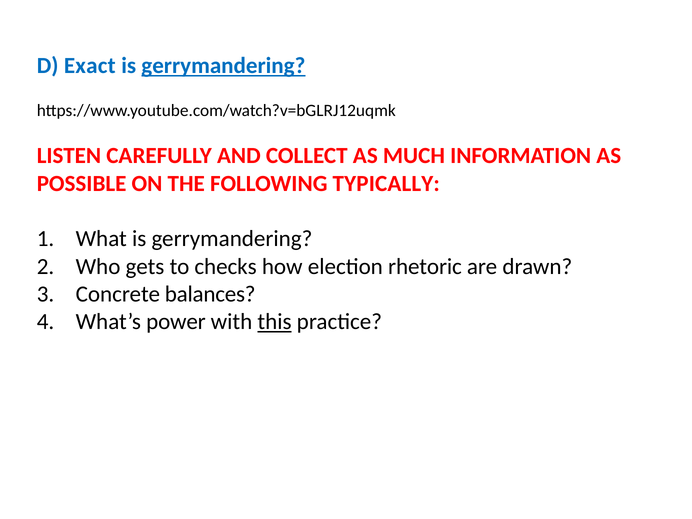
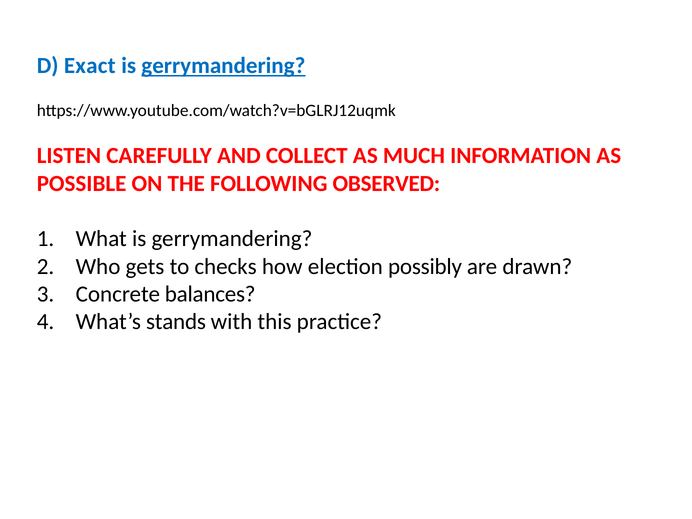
TYPICALLY: TYPICALLY -> OBSERVED (386, 183)
rhetoric: rhetoric -> possibly (425, 266)
power: power -> stands (176, 322)
this underline: present -> none (275, 322)
